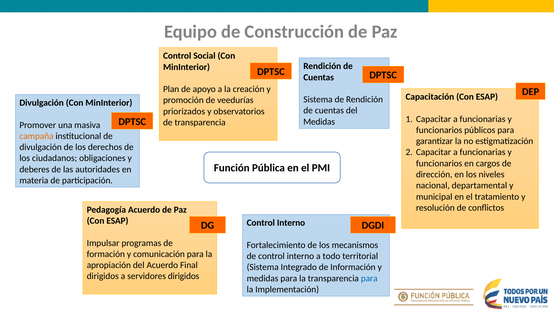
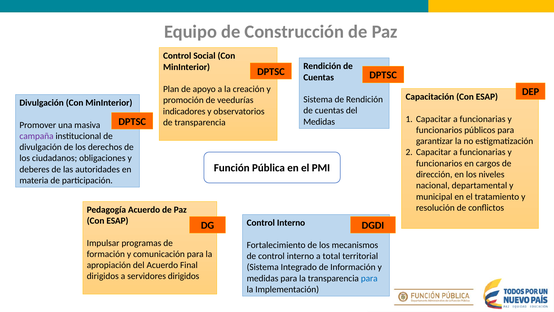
priorizados: priorizados -> indicadores (184, 111)
campaña colour: orange -> purple (37, 136)
todo: todo -> total (331, 256)
